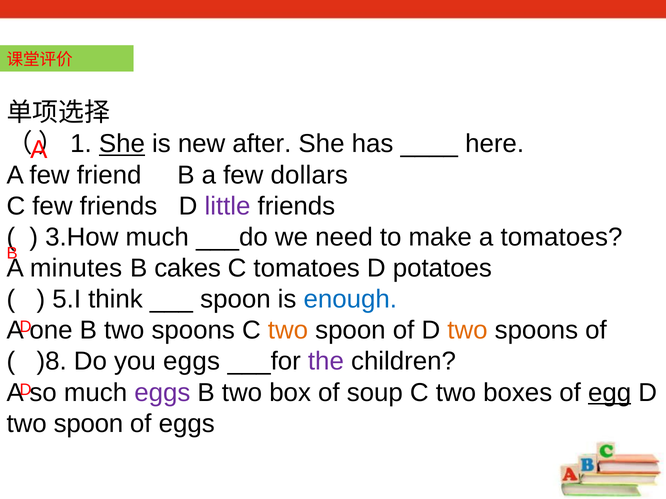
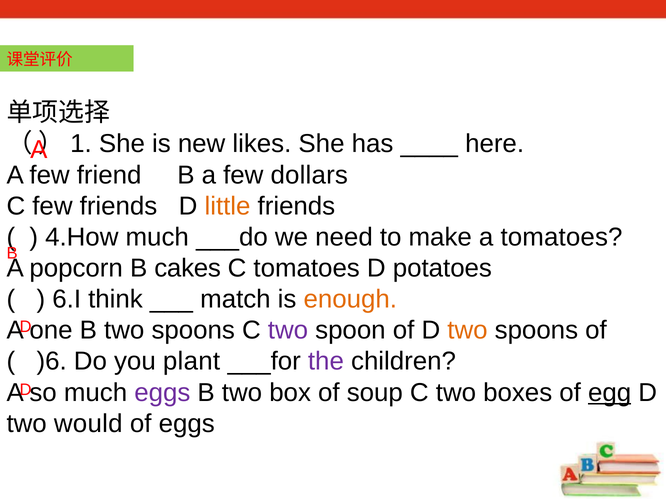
She underline: present -> none (122, 144)
after: after -> likes (262, 144)
little colour: purple -> orange (227, 206)
3.How: 3.How -> 4.How (82, 237)
minutes: minutes -> popcorn (76, 268)
5.I: 5.I -> 6.I (67, 300)
spoon: spoon -> match (235, 300)
enough colour: blue -> orange (350, 300)
two colour: orange -> purple (288, 331)
)8: )8 -> )6 (52, 362)
you eggs: eggs -> plant (192, 362)
spoon: spoon -> would (88, 424)
